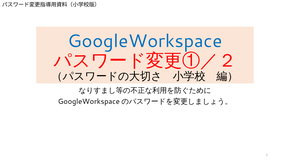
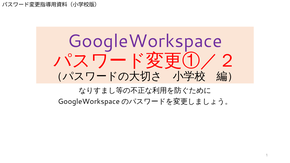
GoogleWorkspace colour: blue -> purple (145, 41)
